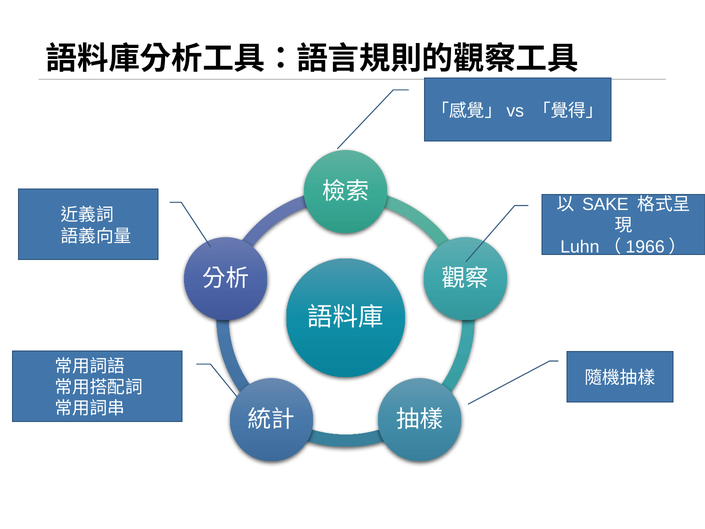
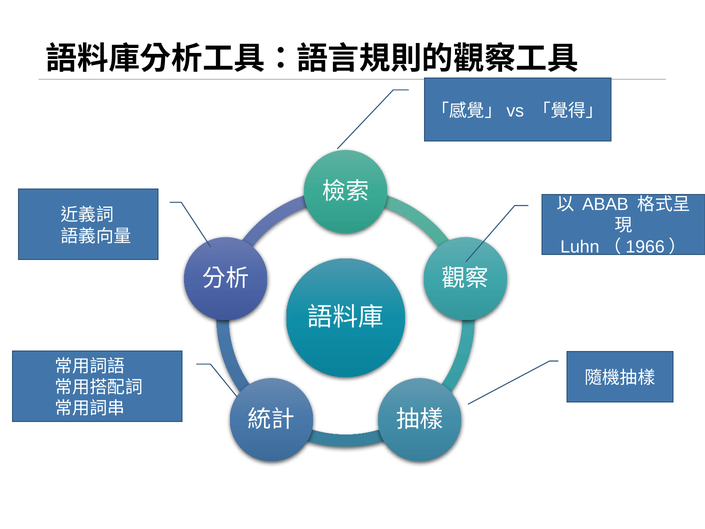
SAKE: SAKE -> ABAB (605, 204)
